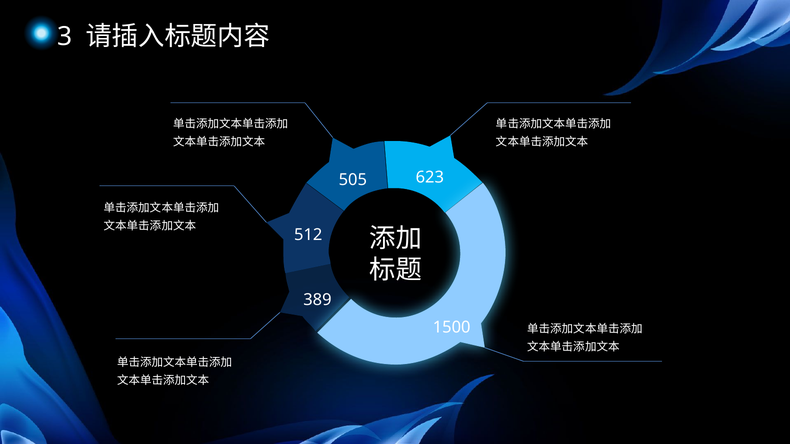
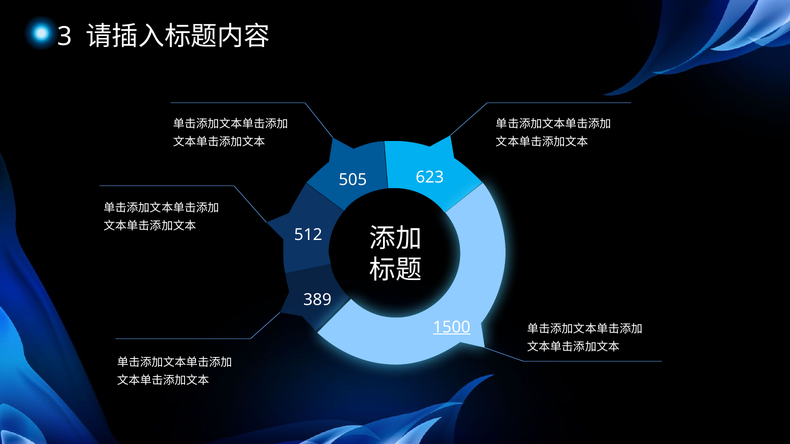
1500 underline: none -> present (452, 327)
